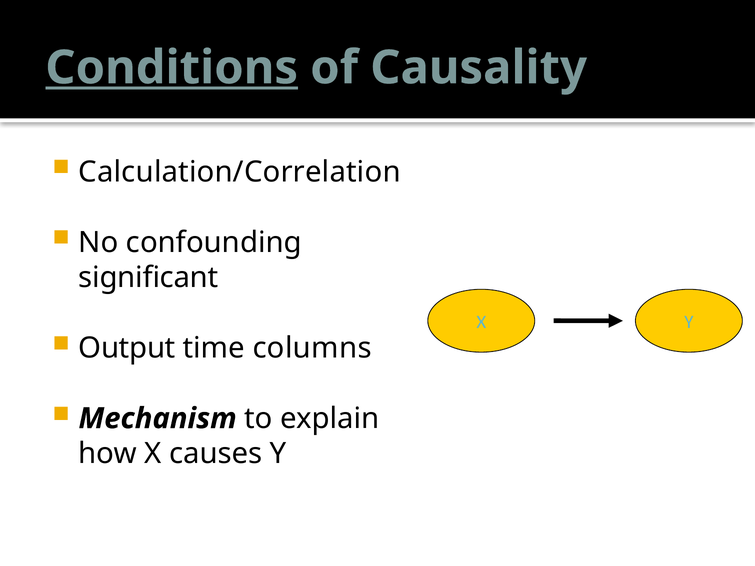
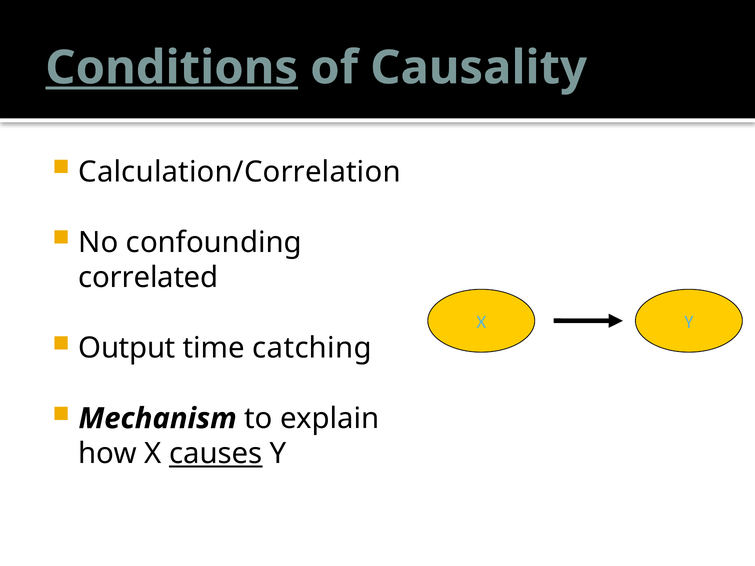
significant: significant -> correlated (148, 278)
columns: columns -> catching (312, 348)
causes underline: none -> present (216, 454)
